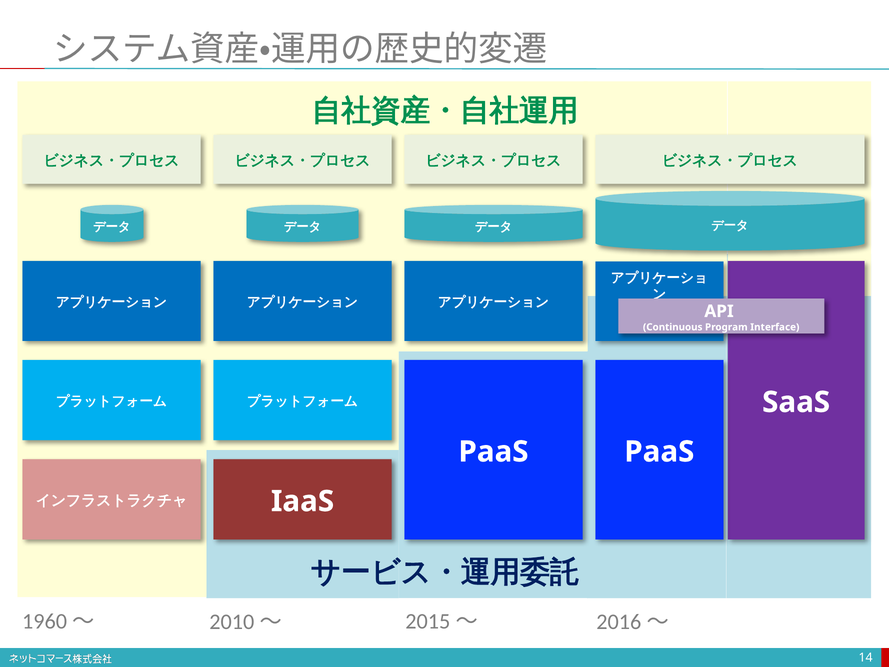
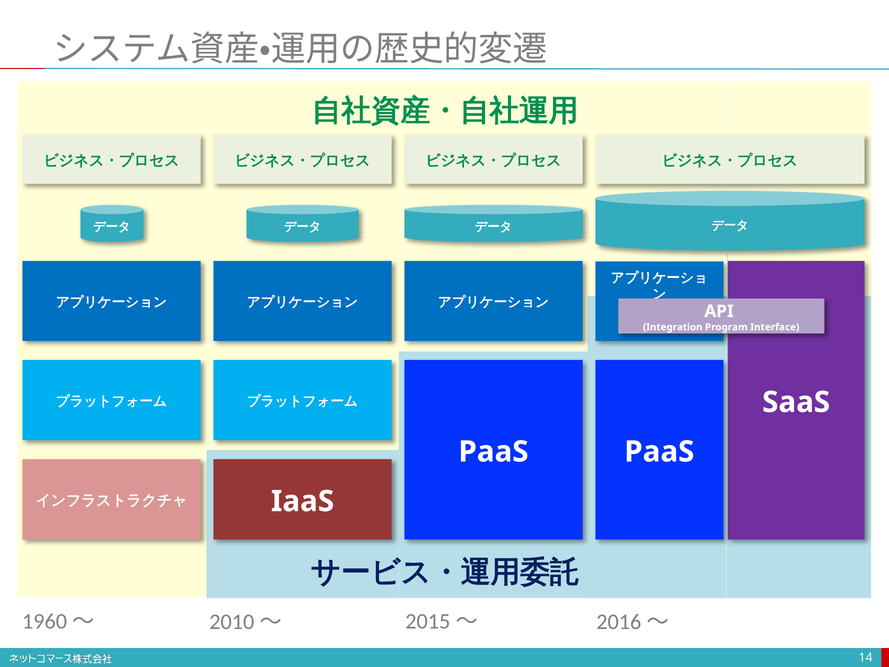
Continuous: Continuous -> Integration (673, 327)
